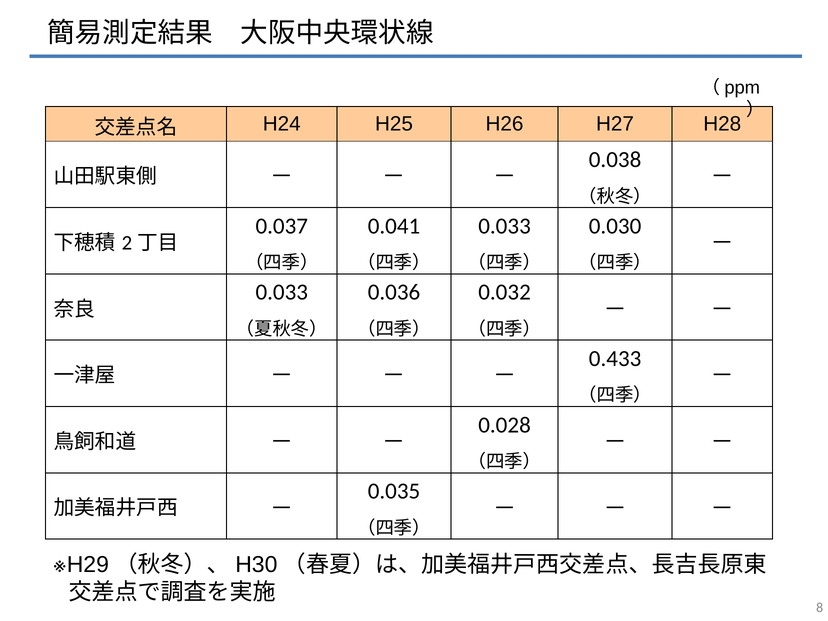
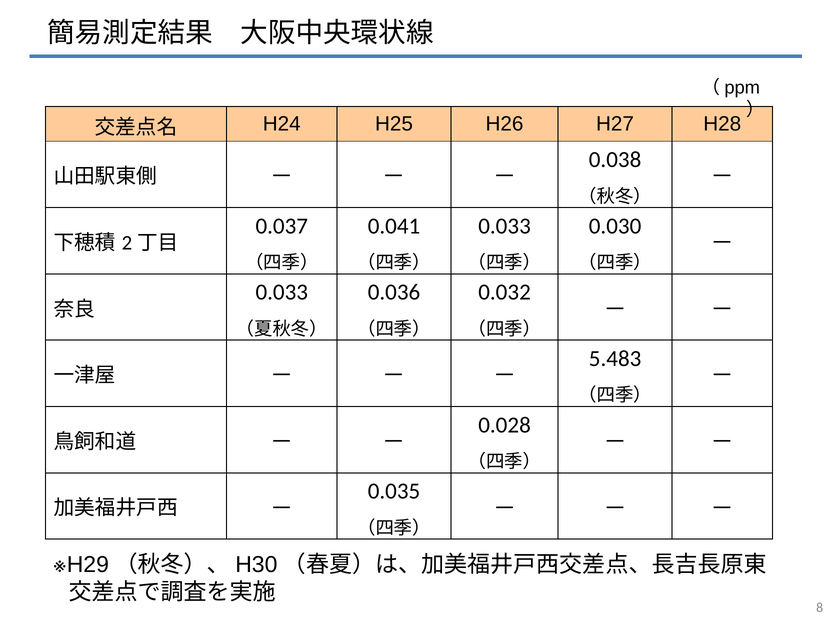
0.433: 0.433 -> 5.483 (615, 359)
